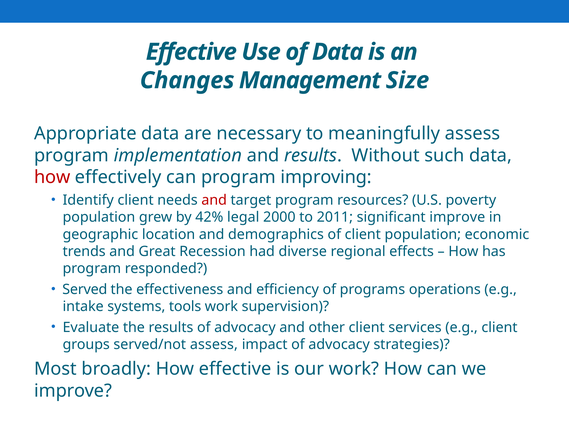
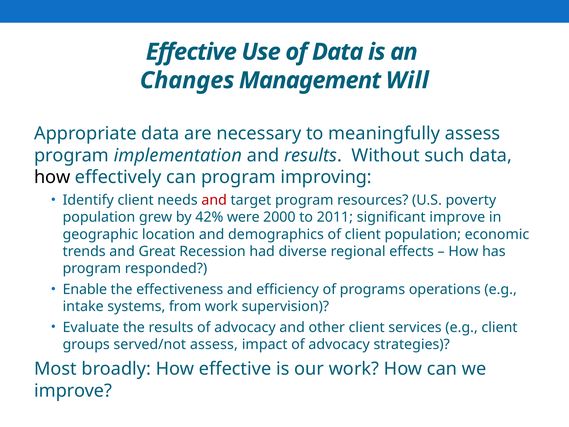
Size: Size -> Will (407, 80)
how colour: red -> black (52, 177)
legal: legal -> were (243, 217)
Served: Served -> Enable (85, 289)
tools: tools -> from (185, 306)
